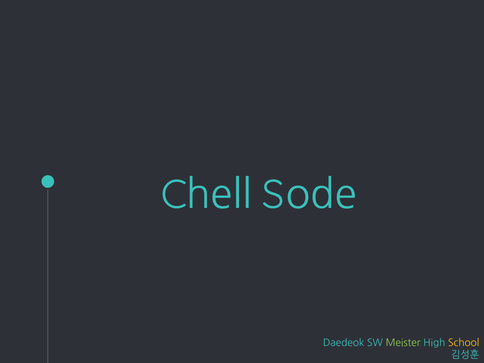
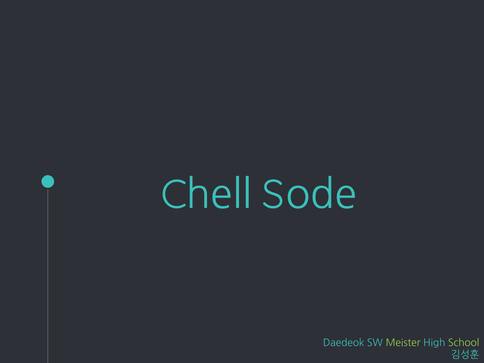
School colour: yellow -> light green (464, 343)
